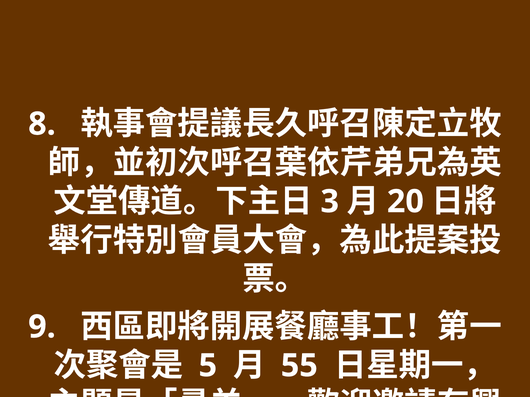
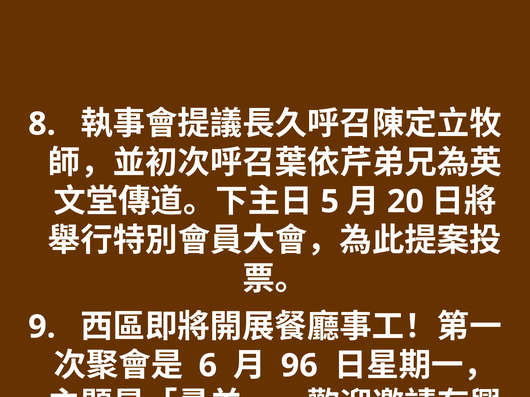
3: 3 -> 5 (330, 202)
5: 5 -> 6 (208, 366)
55: 55 -> 96 (299, 366)
